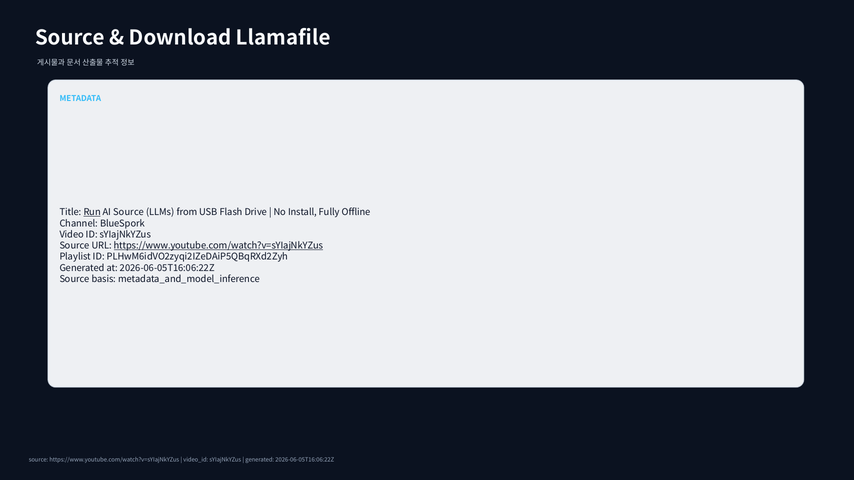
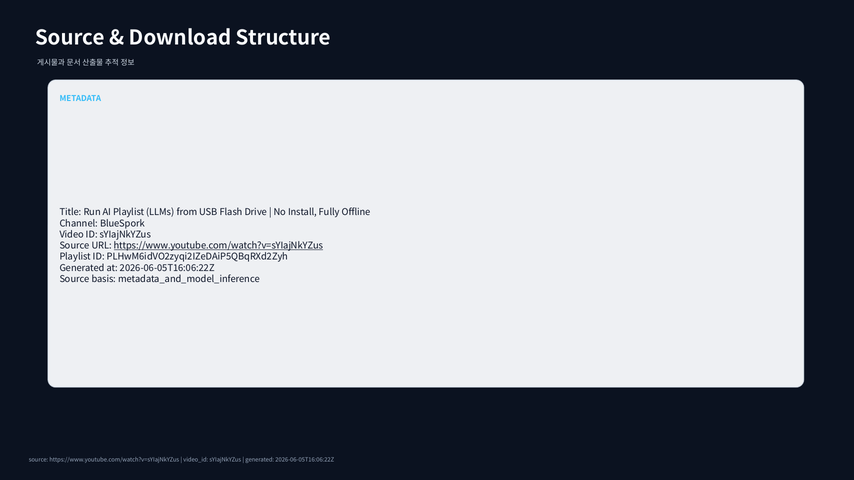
Llamafile: Llamafile -> Structure (283, 38)
Run underline: present -> none (92, 212)
AI Source: Source -> Playlist (129, 212)
